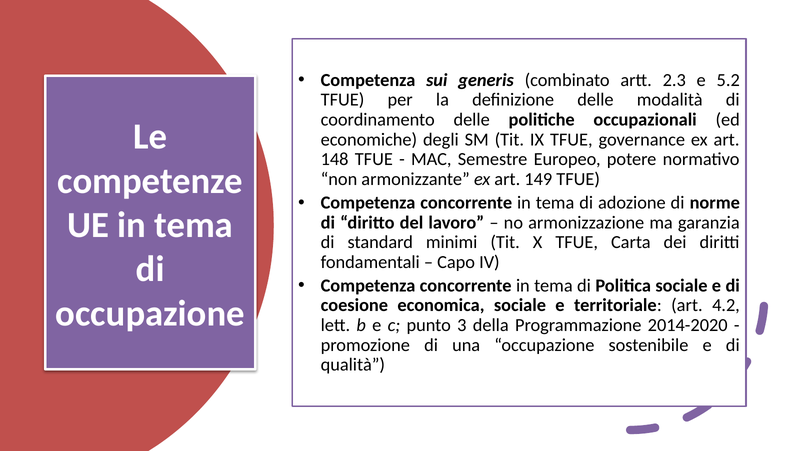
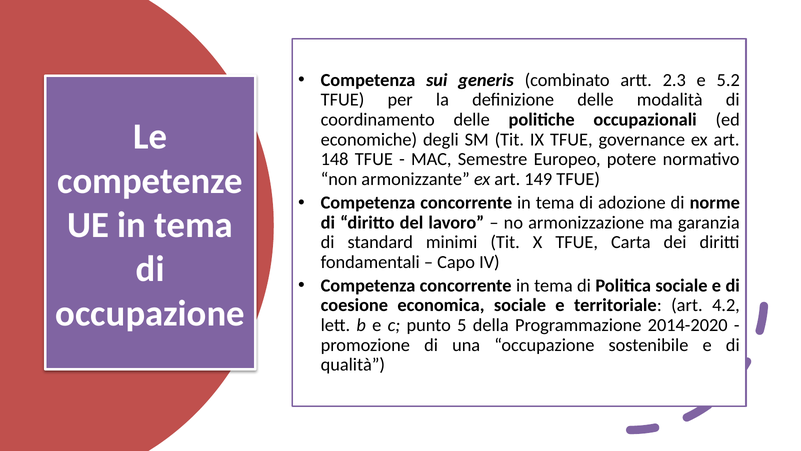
3: 3 -> 5 (462, 325)
